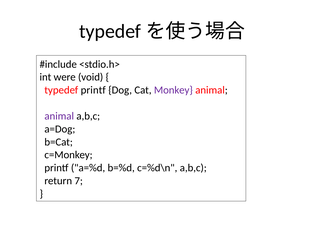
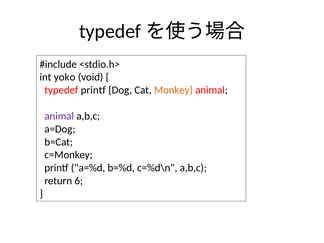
were: were -> yoko (65, 77)
Monkey colour: purple -> orange (173, 90)
7: 7 -> 6 (79, 181)
